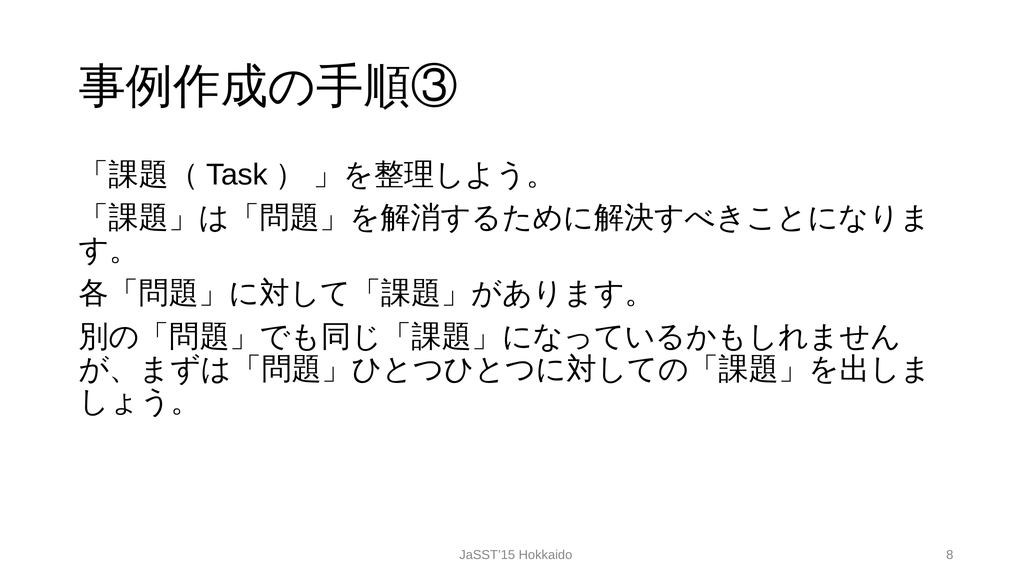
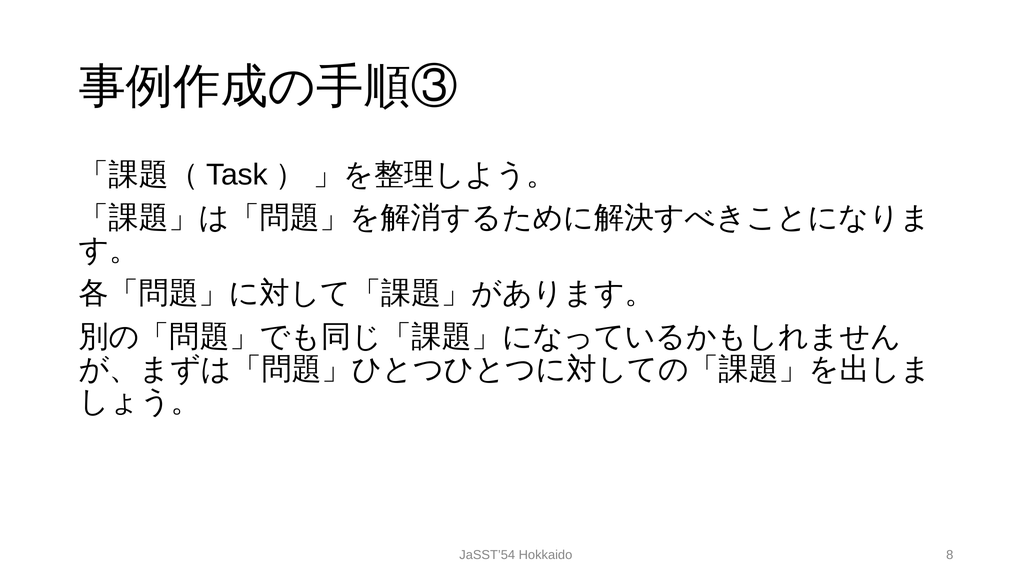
JaSST’15: JaSST’15 -> JaSST’54 (487, 554)
